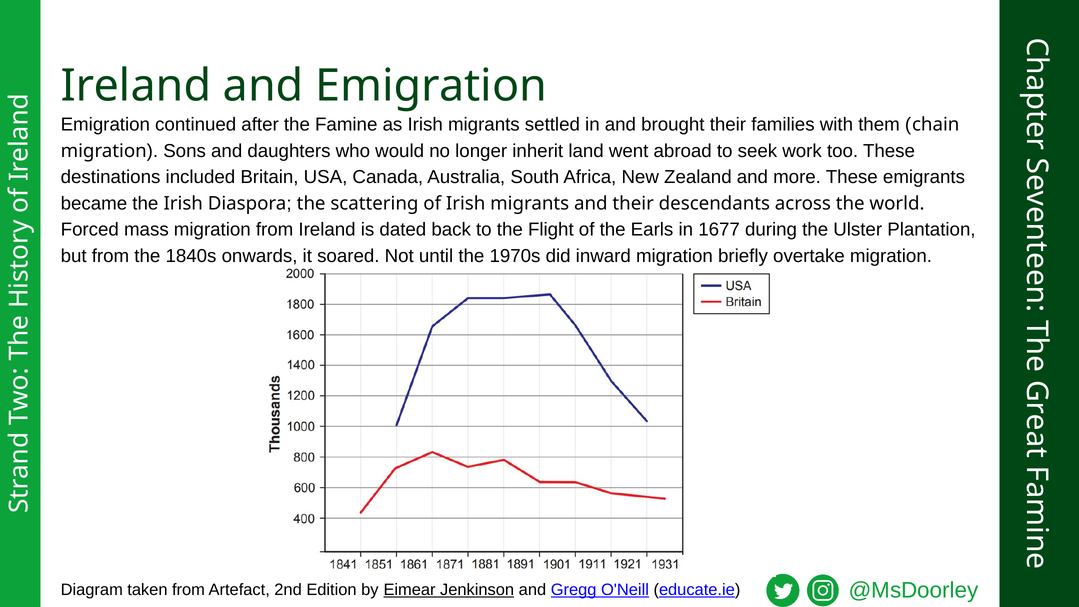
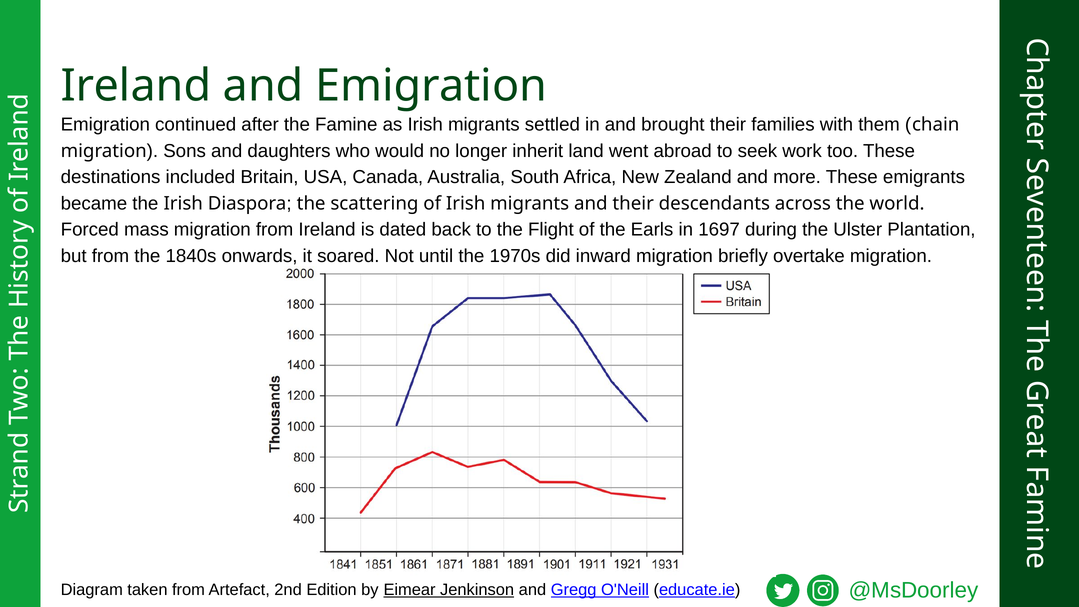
1677: 1677 -> 1697 (719, 230)
